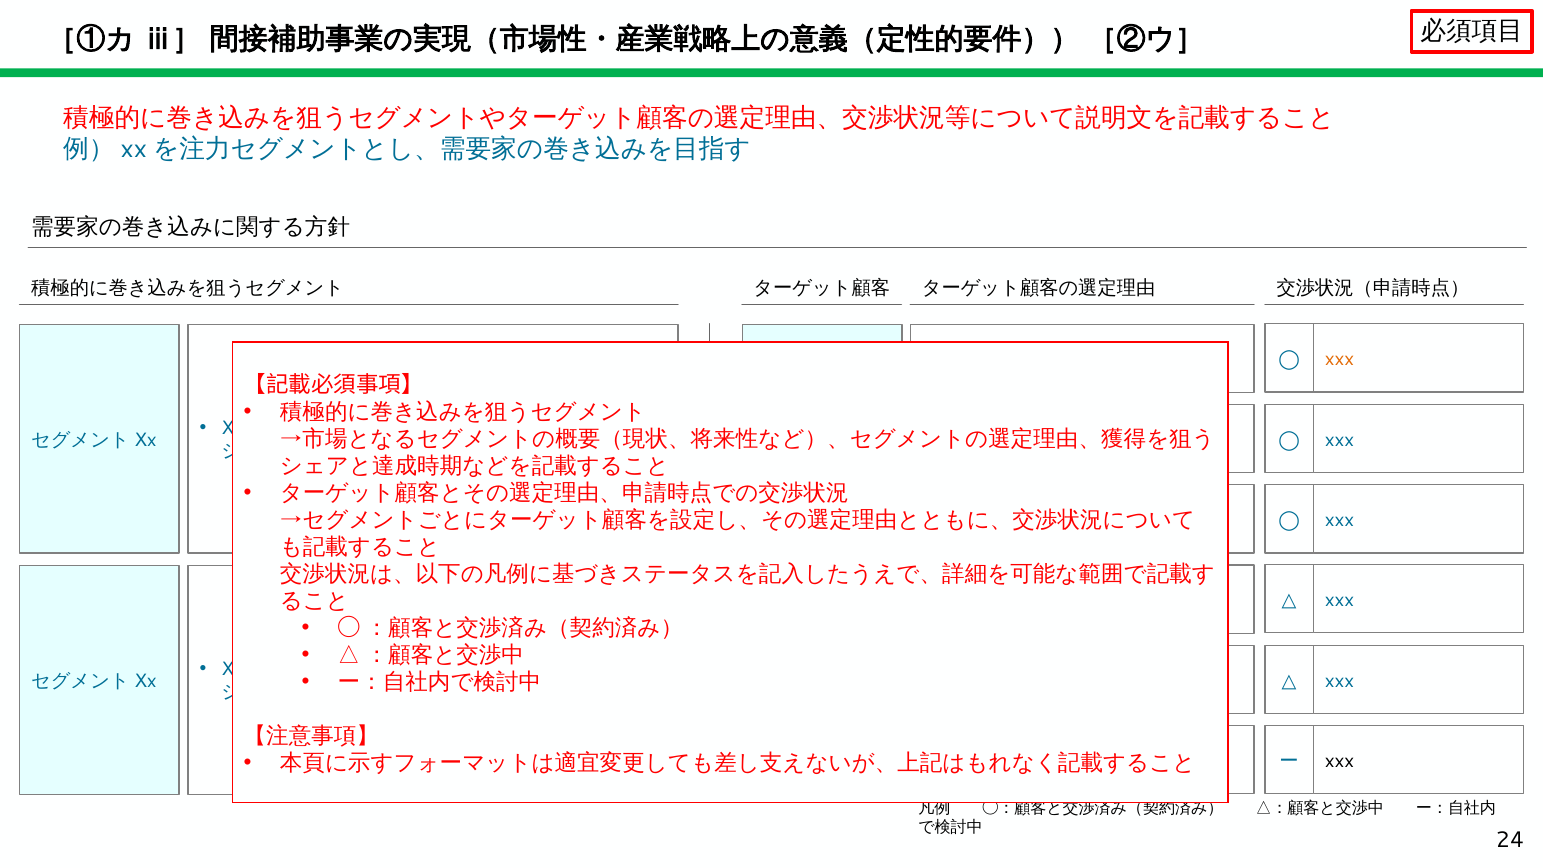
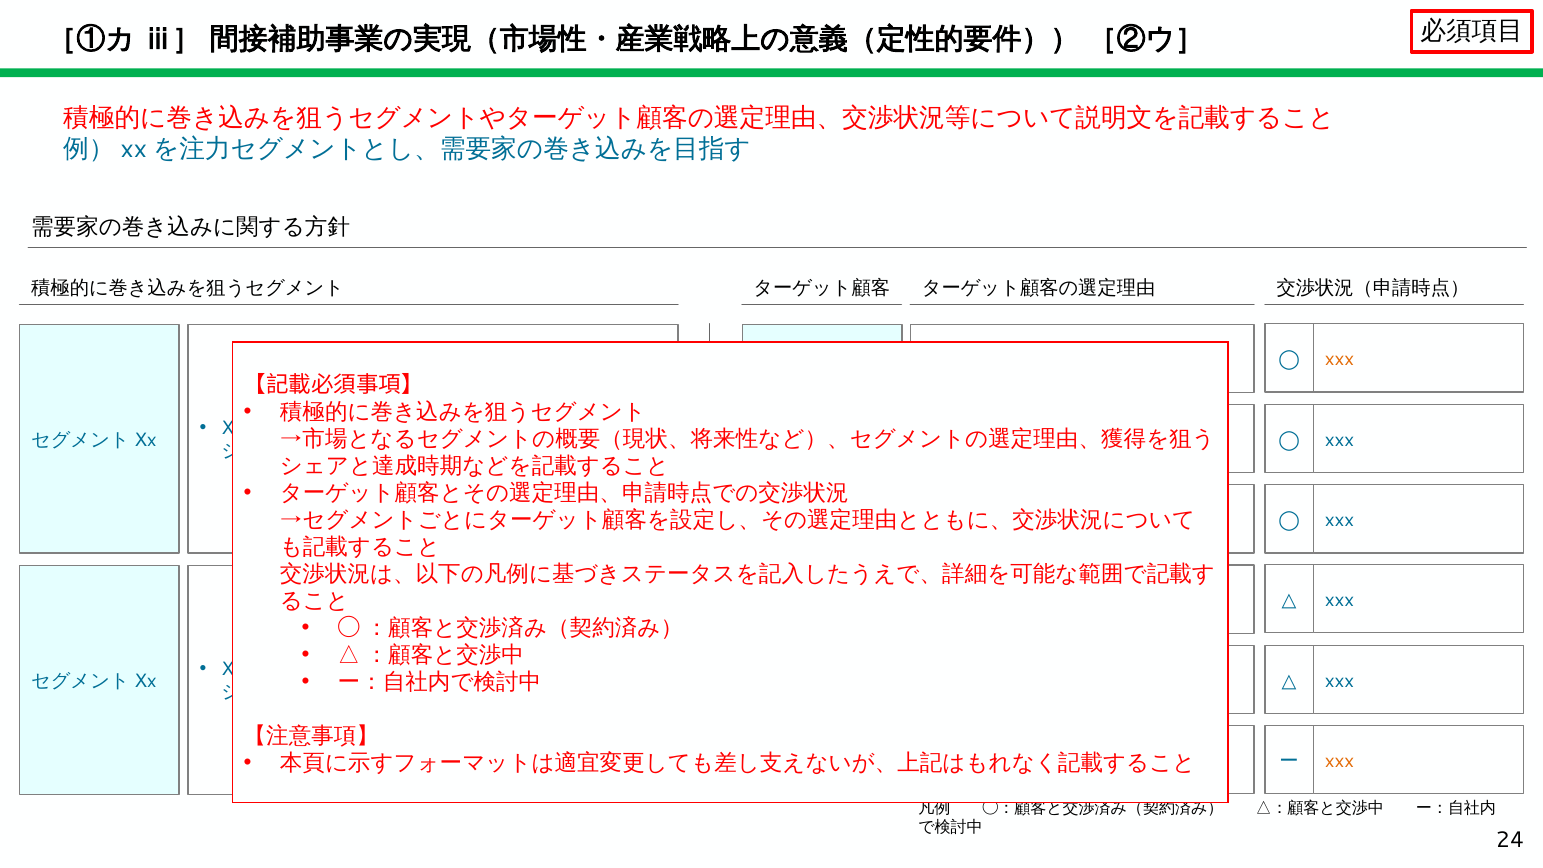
xxx colour: black -> orange (1340, 761)
